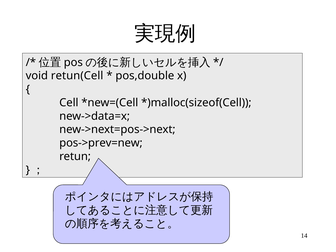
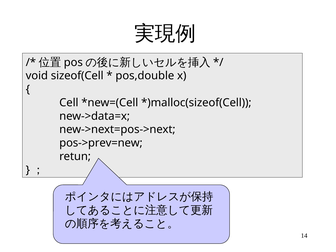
retun(Cell: retun(Cell -> sizeof(Cell (77, 76)
